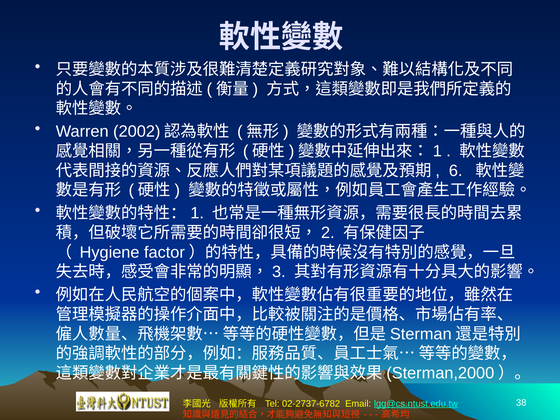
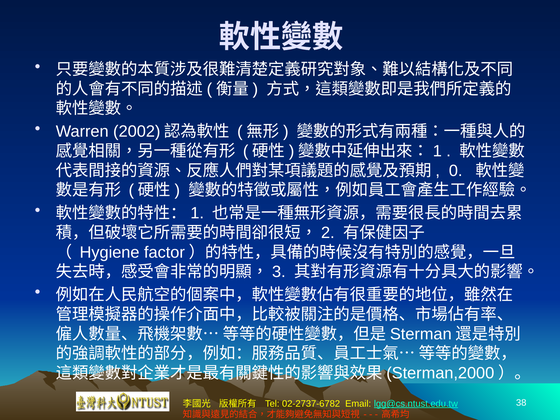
6: 6 -> 0 (456, 171)
